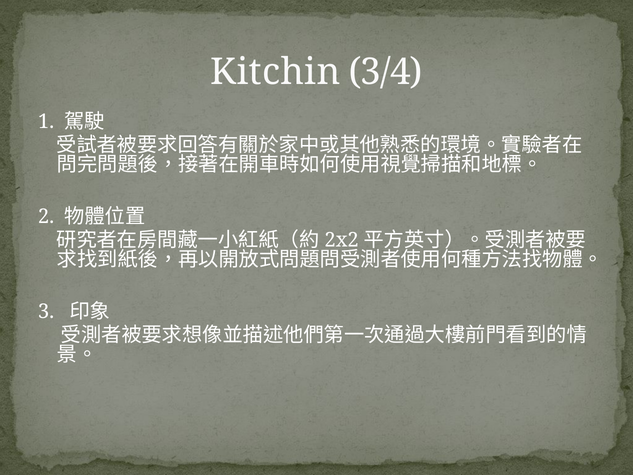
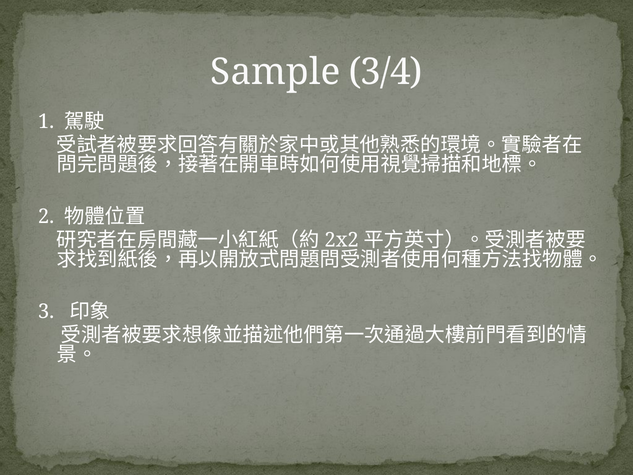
Kitchin: Kitchin -> Sample (275, 72)
